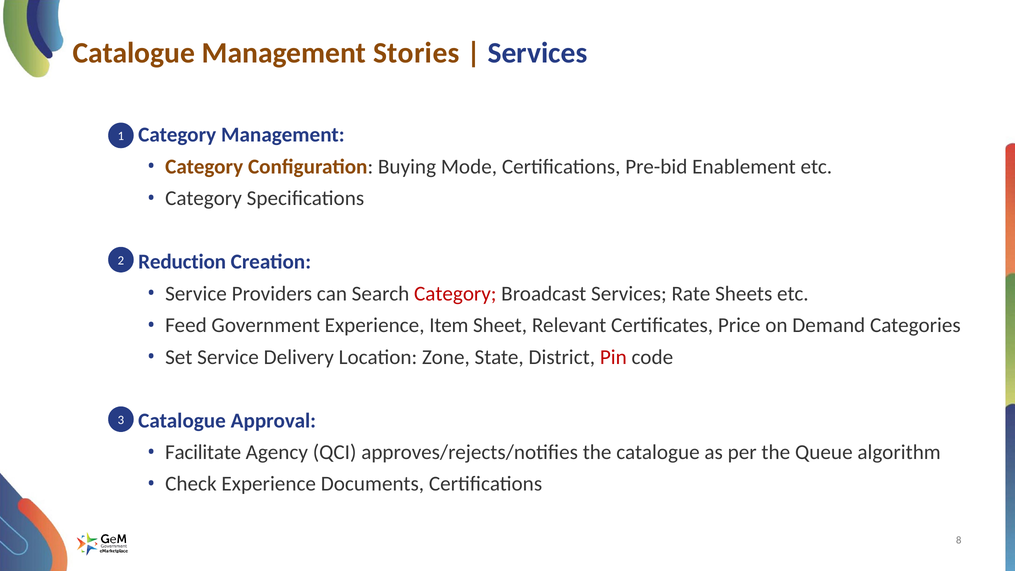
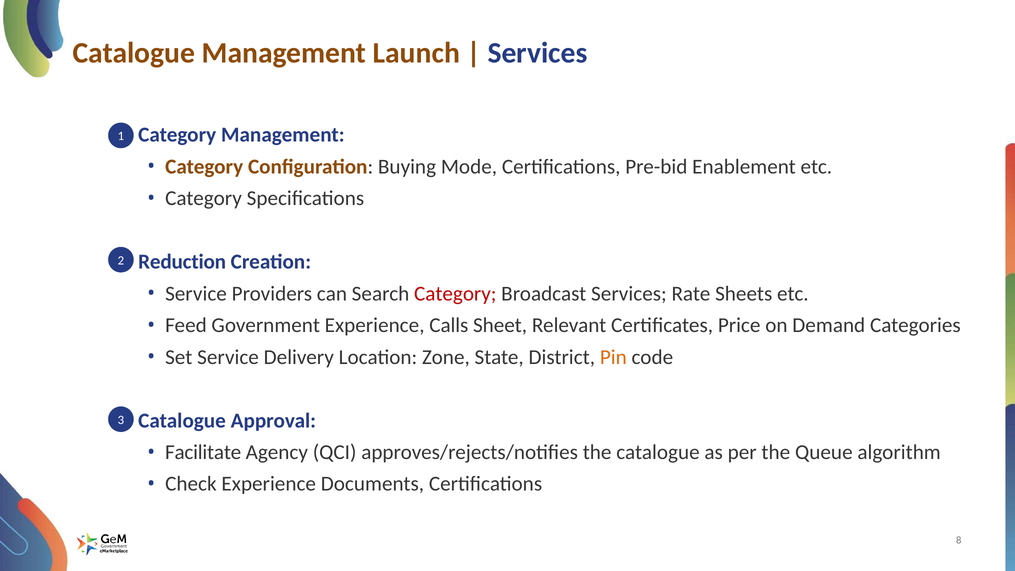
Stories: Stories -> Launch (416, 53)
Item: Item -> Calls (449, 325)
Pin colour: red -> orange (613, 357)
